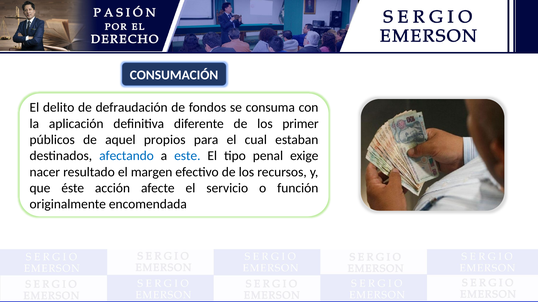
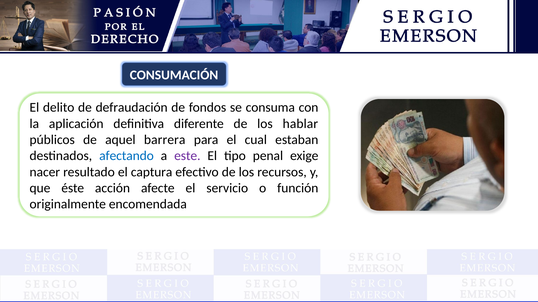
primer: primer -> hablar (300, 124)
propios: propios -> barrera (165, 140)
este colour: blue -> purple (187, 156)
margen: margen -> captura (152, 172)
